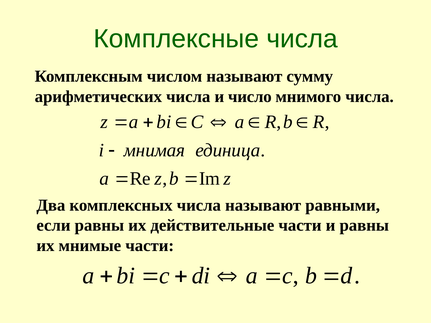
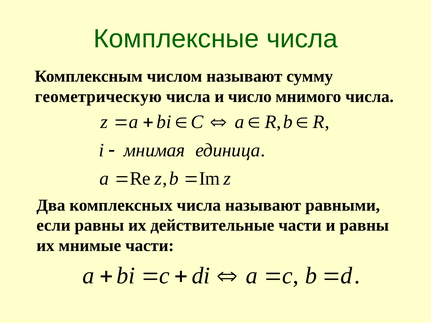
арифметических: арифметических -> геометрическую (98, 97)
